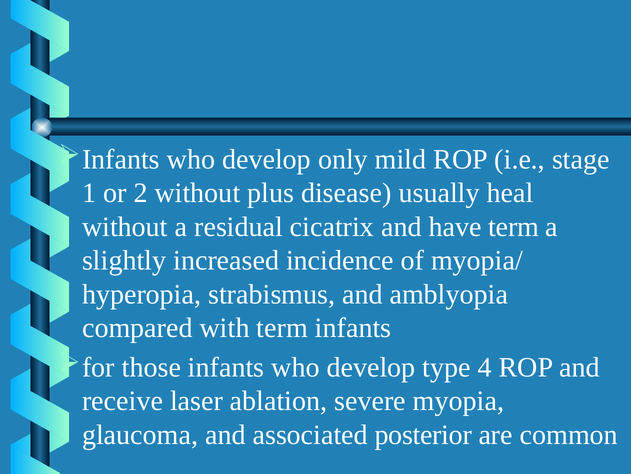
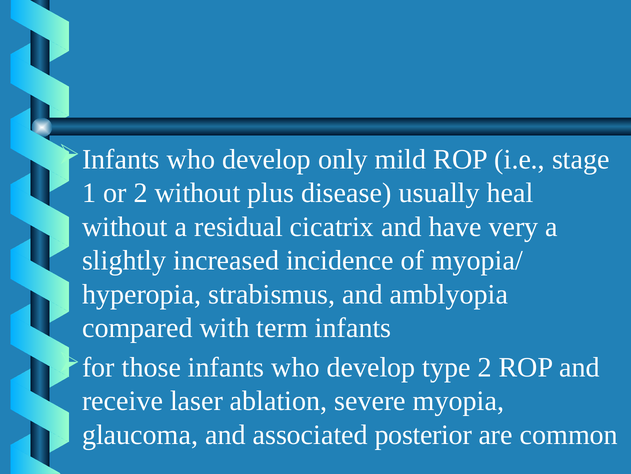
have term: term -> very (514, 227)
type 4: 4 -> 2 (485, 367)
